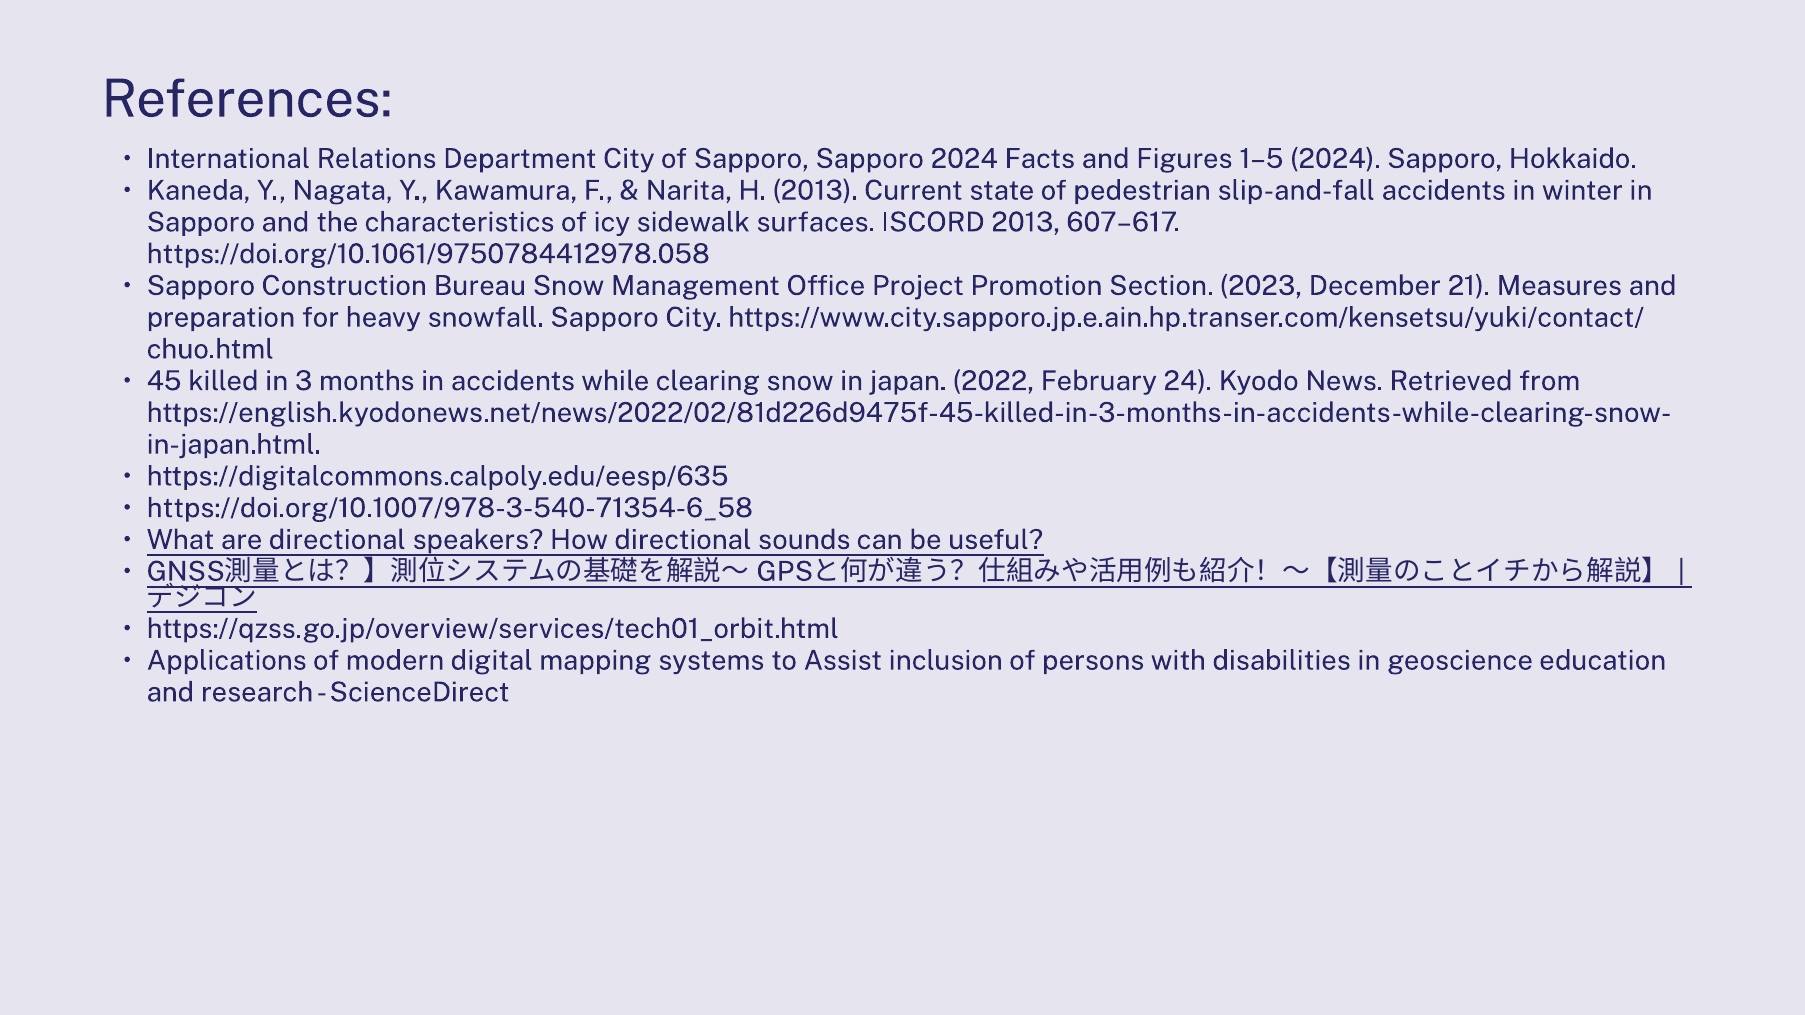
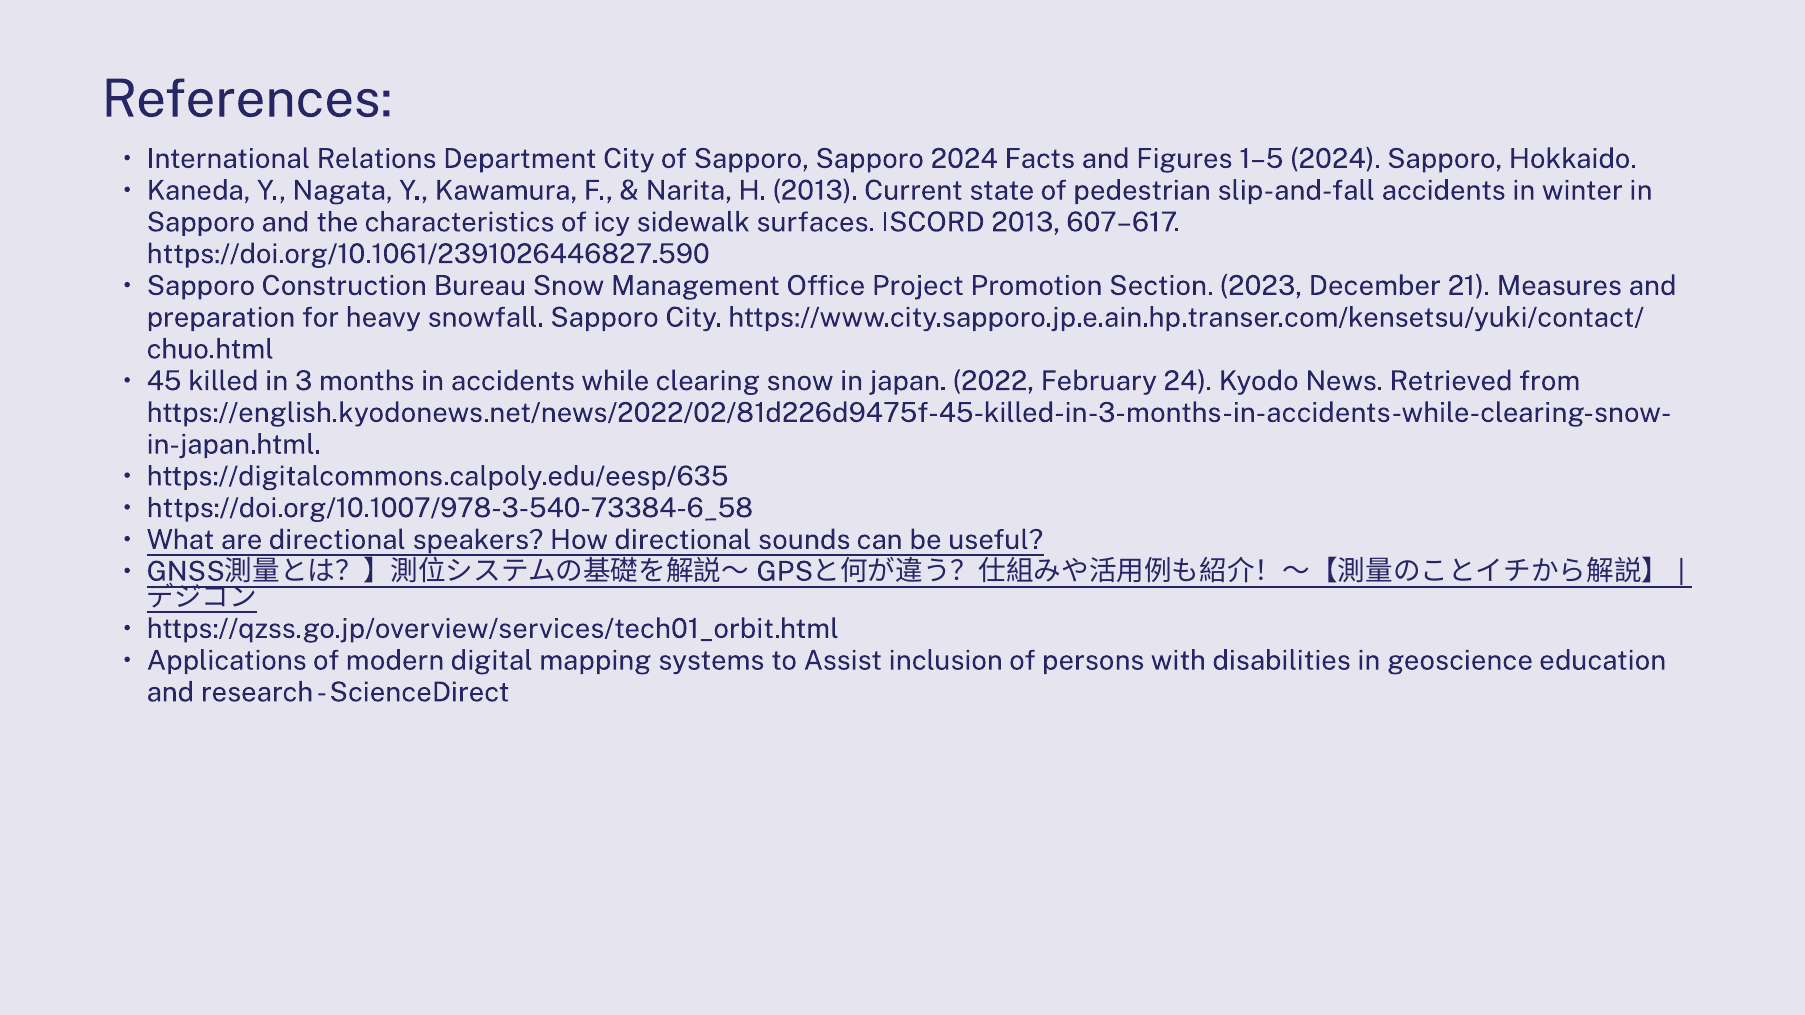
https://doi.org/10.1061/9750784412978.058: https://doi.org/10.1061/9750784412978.058 -> https://doi.org/10.1061/2391026446827.590 (428, 254)
https://doi.org/10.1007/978-3-540-71354-6_58: https://doi.org/10.1007/978-3-540-71354-6_58 -> https://doi.org/10.1007/978-3-540-73384-6_58 (450, 508)
